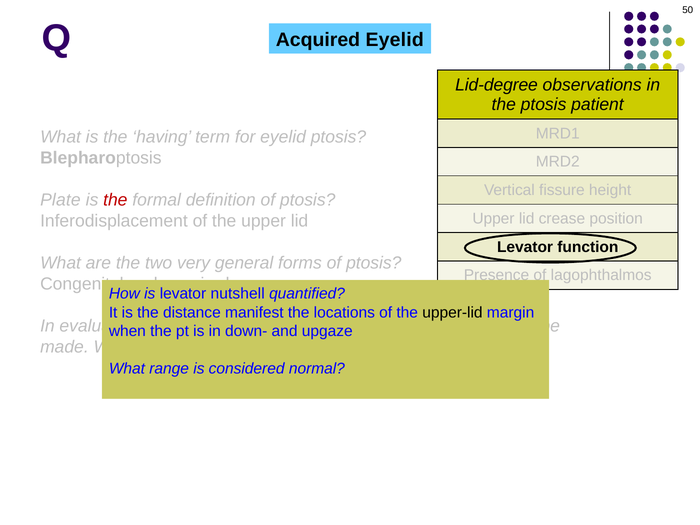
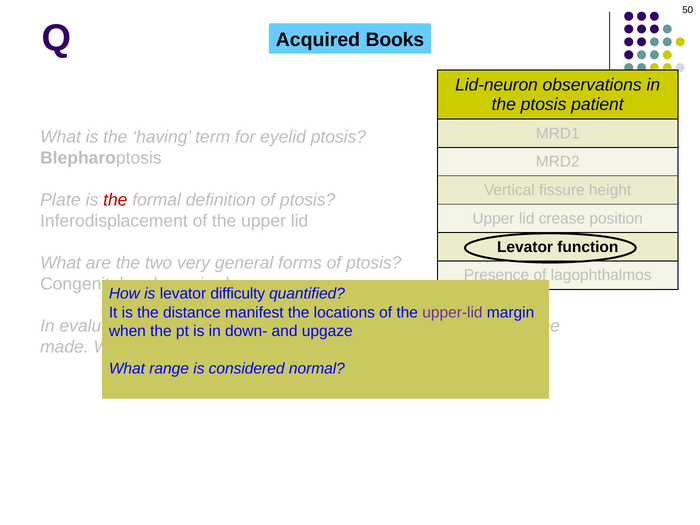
Acquired Eyelid: Eyelid -> Books (395, 40)
Lid-degree: Lid-degree -> Lid-neuron (497, 85)
nutshell: nutshell -> difficulty (238, 294)
upper-lid colour: black -> purple (452, 312)
